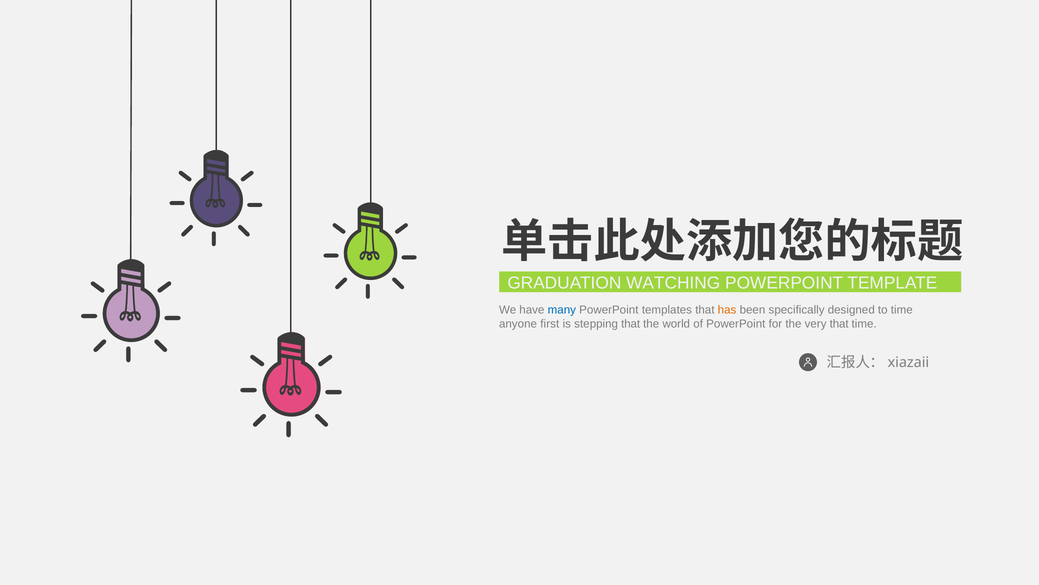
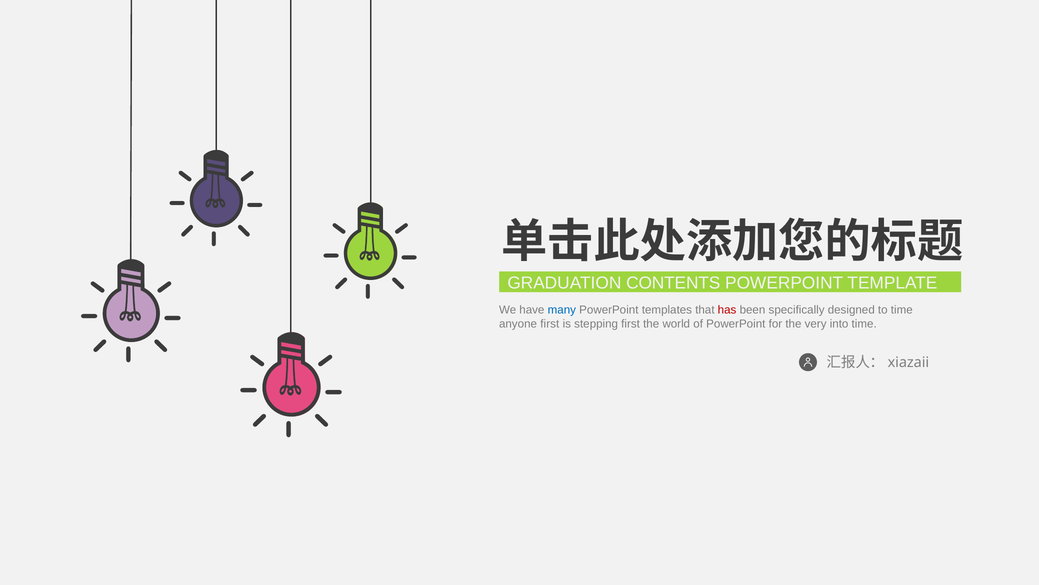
WATCHING: WATCHING -> CONTENTS (673, 283)
has colour: orange -> red (727, 310)
stepping that: that -> first (631, 323)
very that: that -> into (839, 323)
